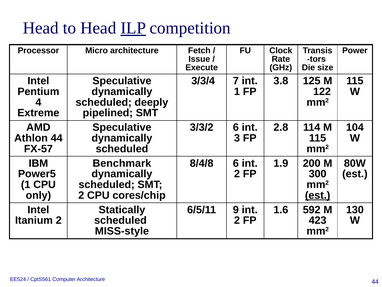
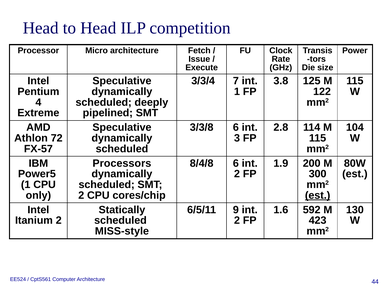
ILP underline: present -> none (133, 28)
3/3/2: 3/3/2 -> 3/3/8 (202, 127)
Athlon 44: 44 -> 72 (57, 138)
Benchmark: Benchmark -> Processors (122, 163)
